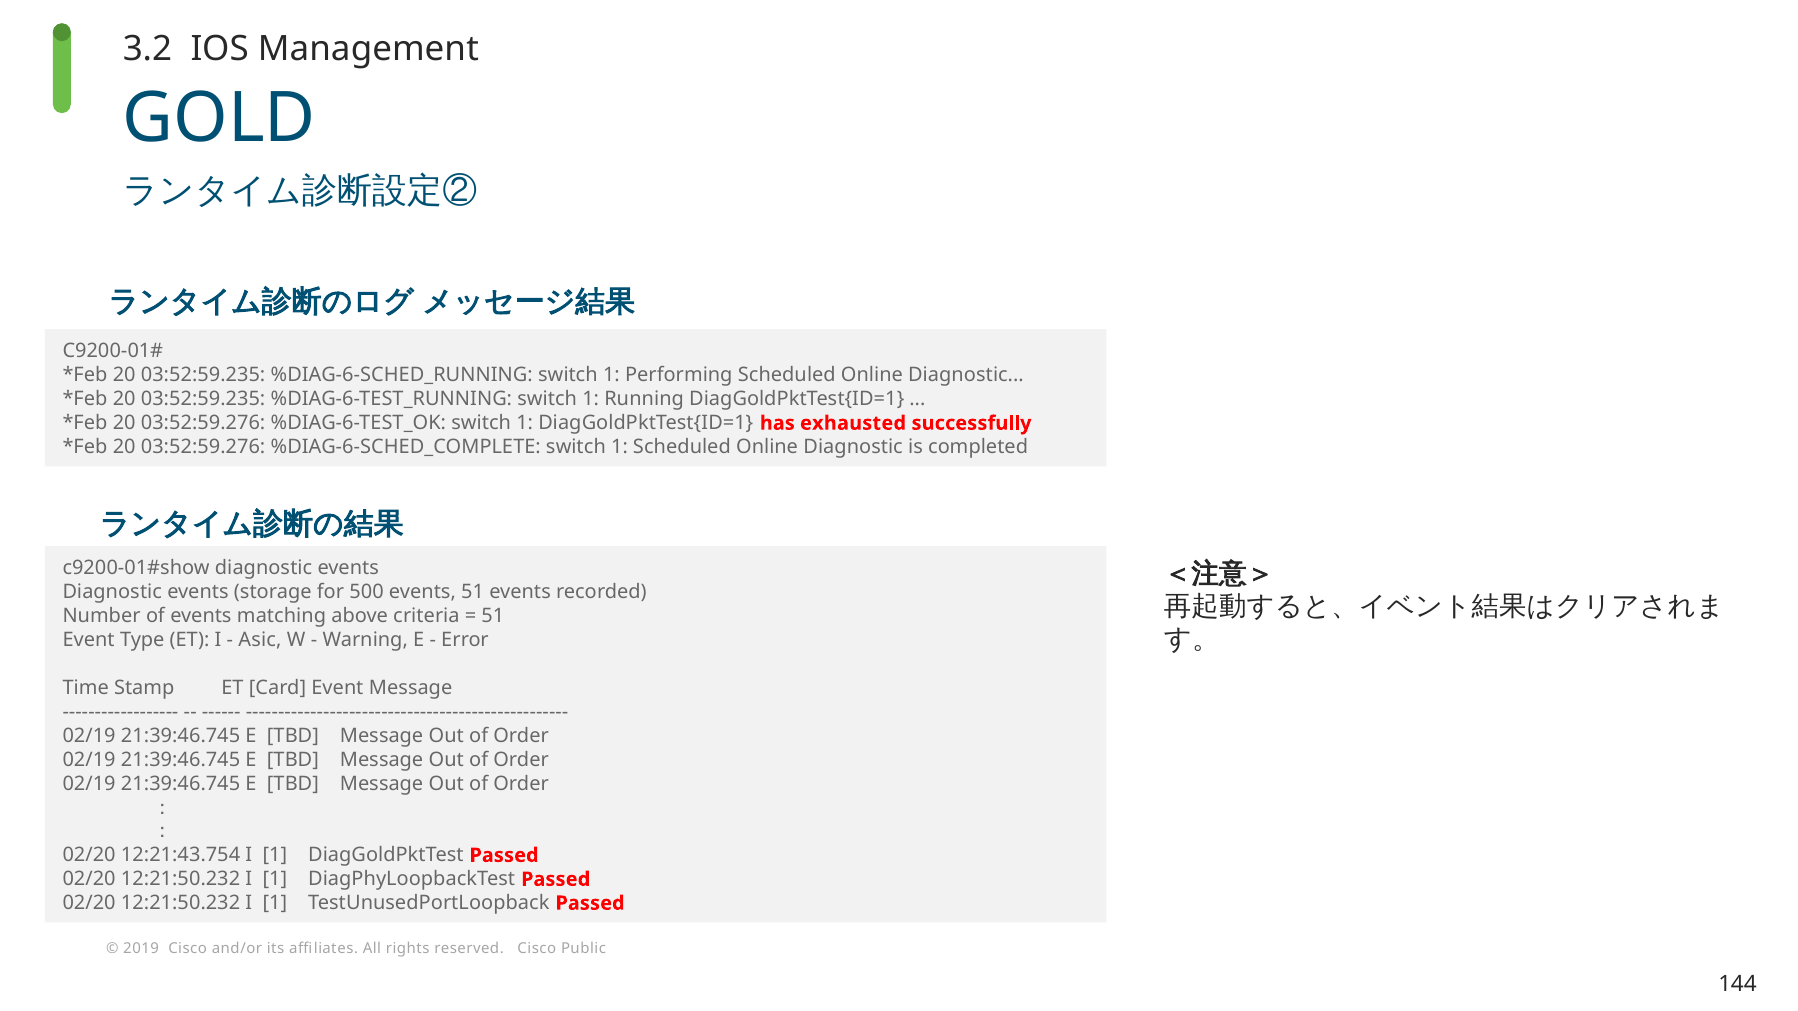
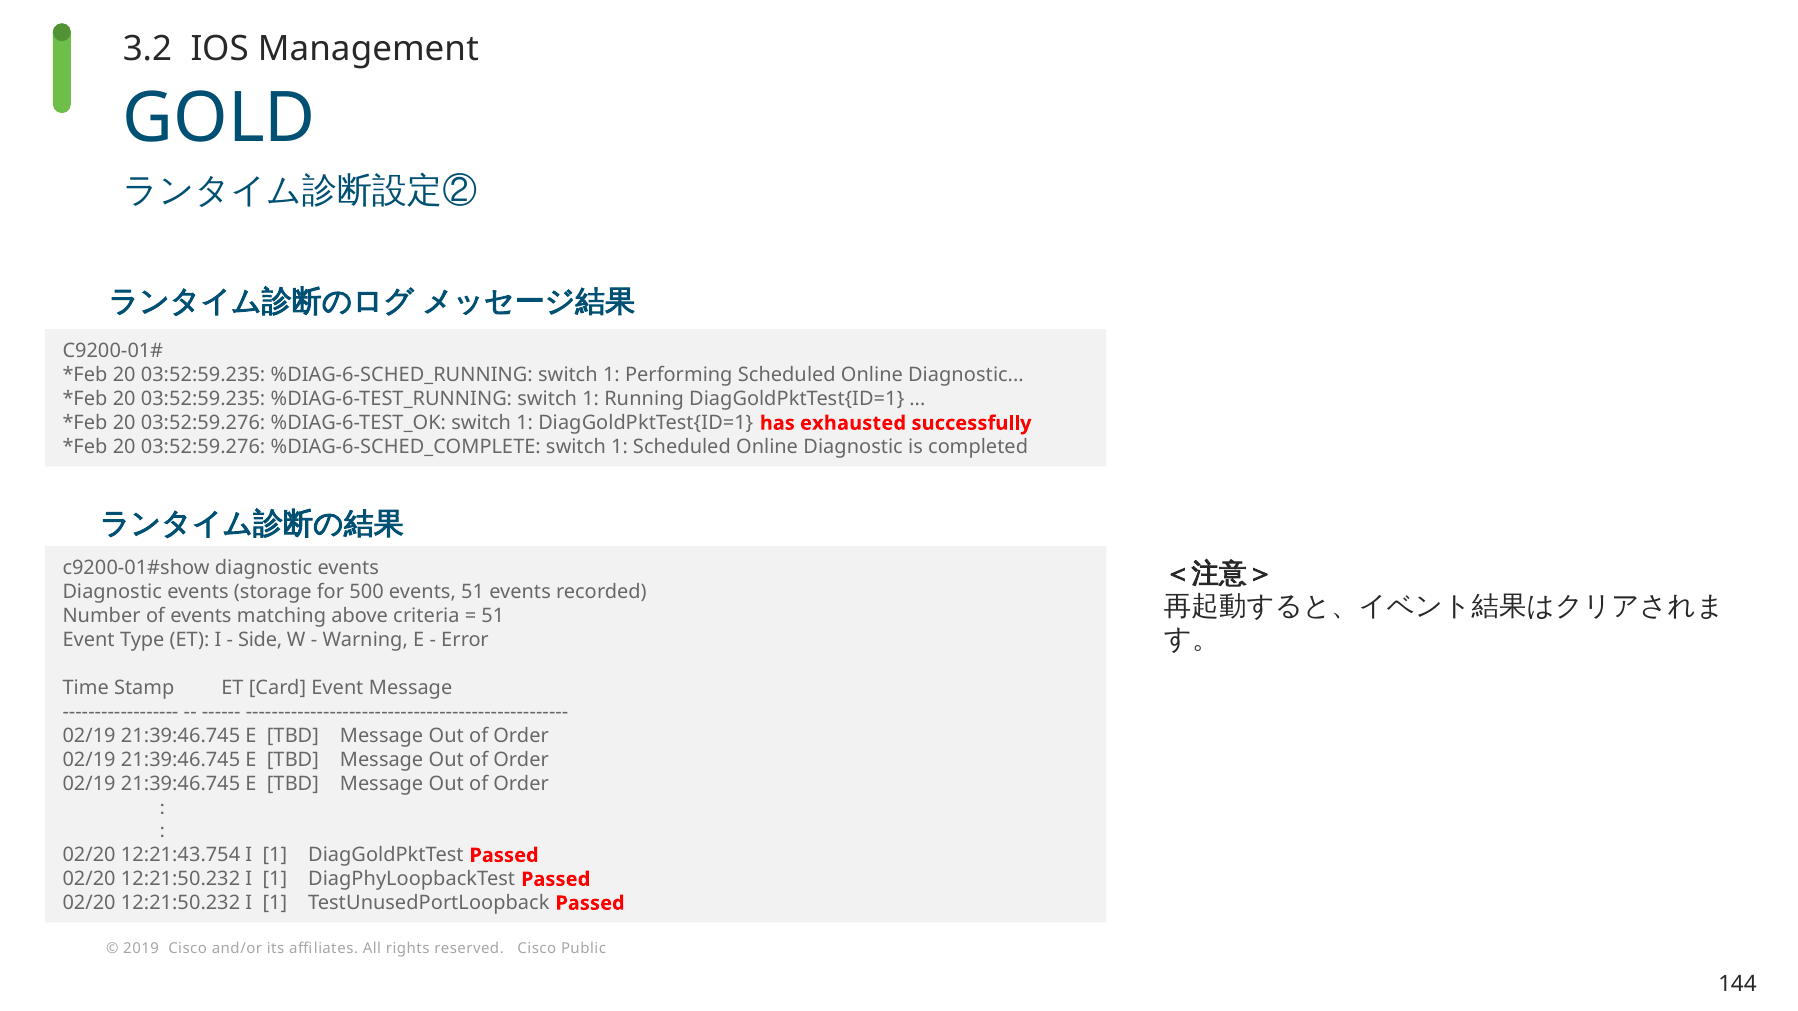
Asic: Asic -> Side (260, 640)
